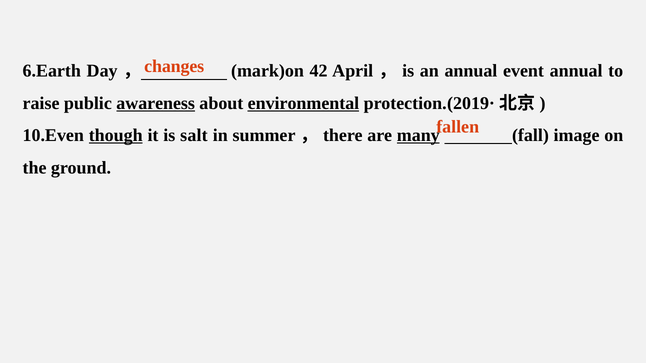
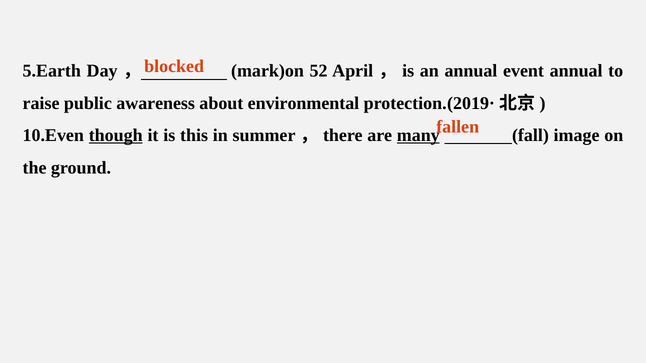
changes: changes -> blocked (174, 66)
6.Earth: 6.Earth -> 5.Earth (52, 71)
42: 42 -> 52 (319, 71)
awareness underline: present -> none (156, 103)
environmental underline: present -> none (303, 103)
salt: salt -> this (194, 136)
